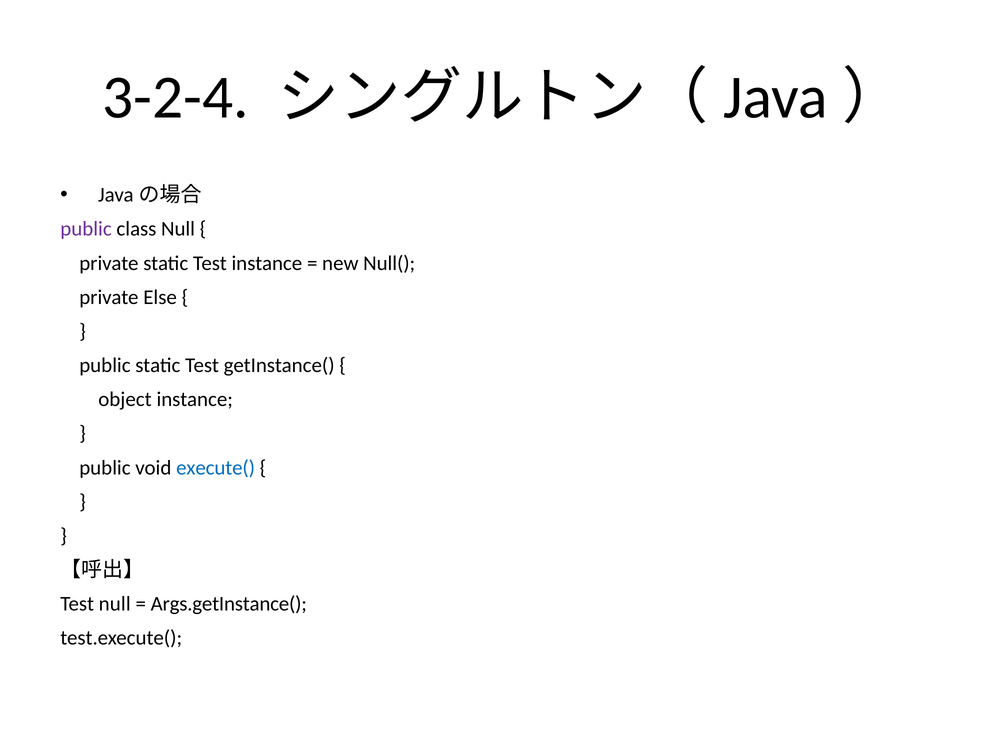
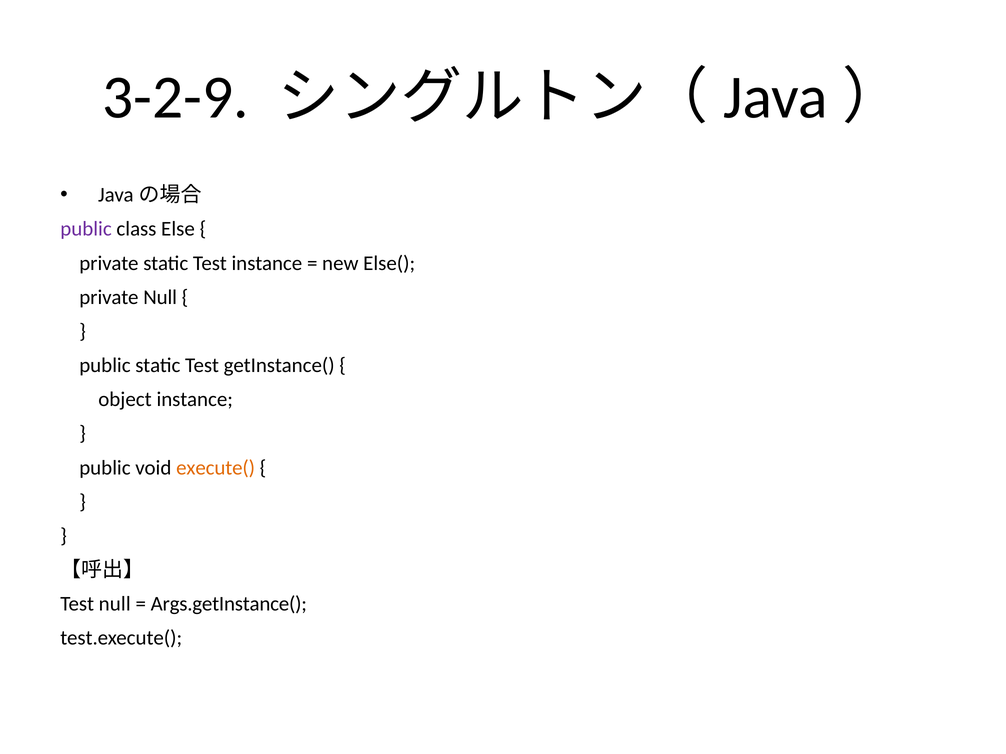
3-2-4: 3-2-4 -> 3-2-9 (175, 97)
class Null: Null -> Else (178, 229)
Null(: Null( -> Else( (389, 263)
private Else: Else -> Null (160, 297)
execute( colour: blue -> orange (216, 468)
